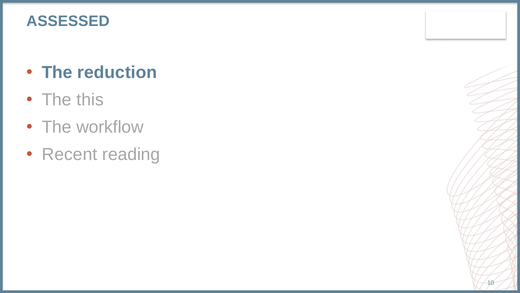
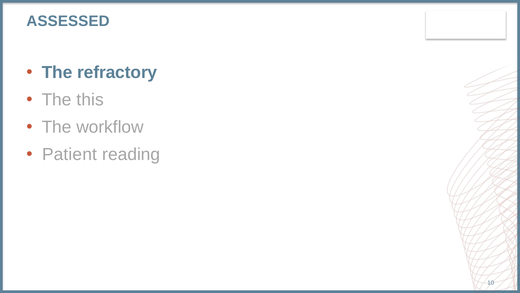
reduction: reduction -> refractory (117, 72)
Recent: Recent -> Patient (70, 154)
